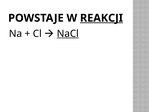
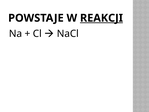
NaCl underline: present -> none (68, 34)
